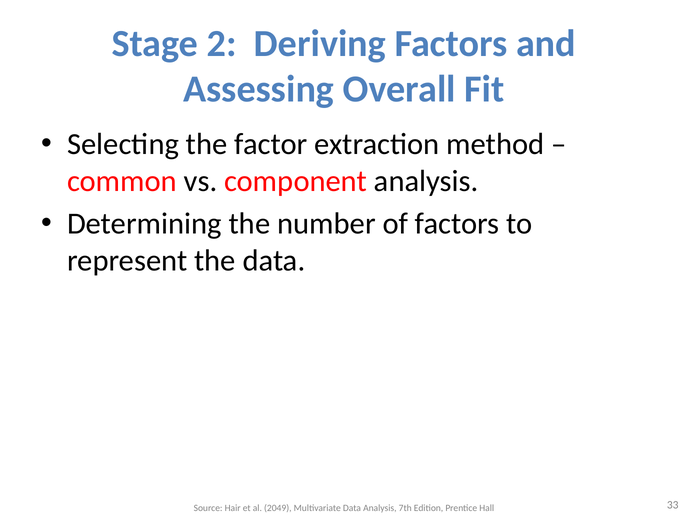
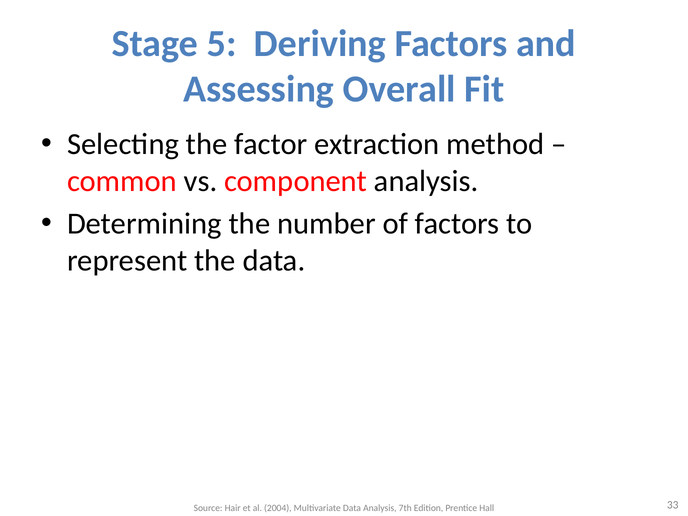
2: 2 -> 5 (222, 43)
2049: 2049 -> 2004 (278, 508)
